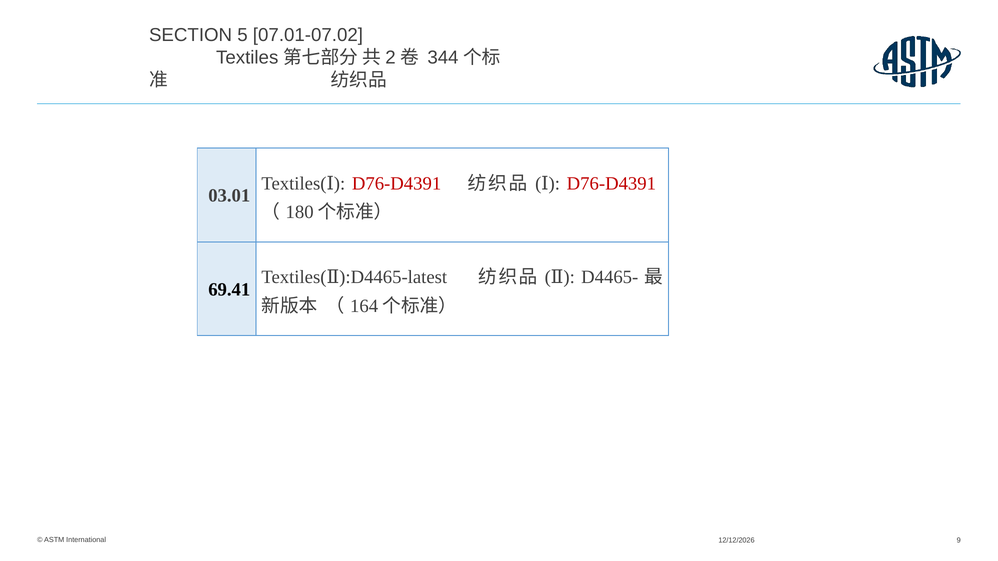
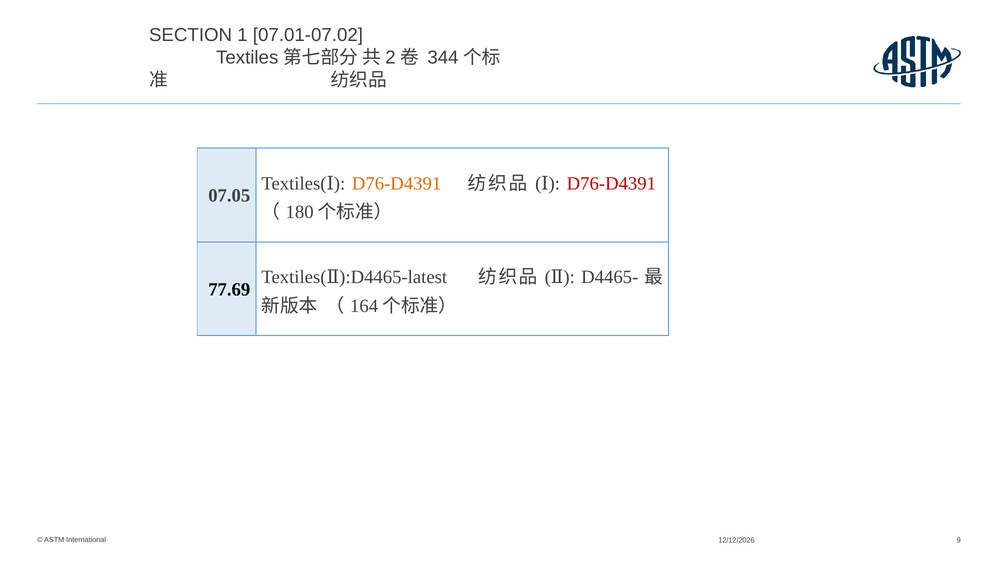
5: 5 -> 1 (242, 35)
D76-D4391 colour: red -> orange (397, 183)
03.01: 03.01 -> 07.05 (229, 196)
69.41: 69.41 -> 77.69 (229, 290)
